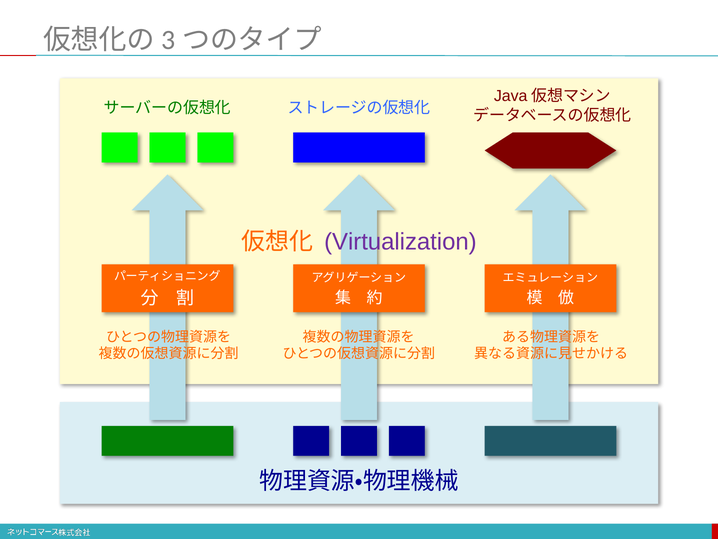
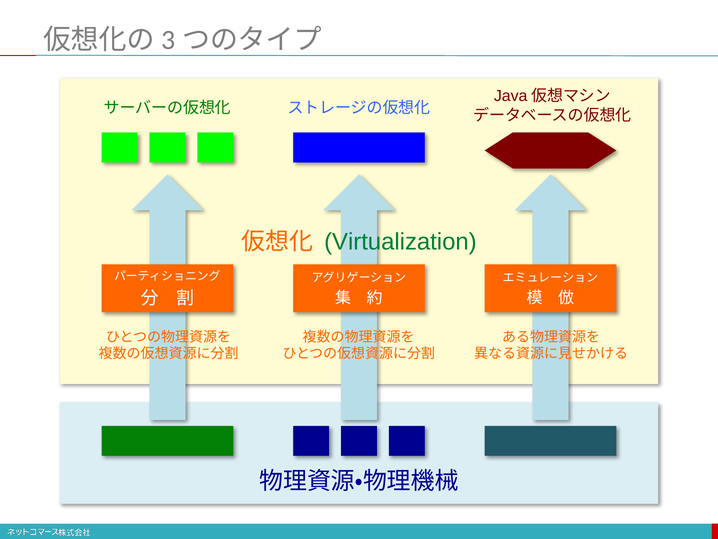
Virtualization colour: purple -> green (400, 242)
